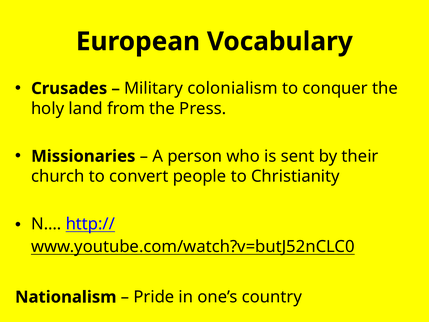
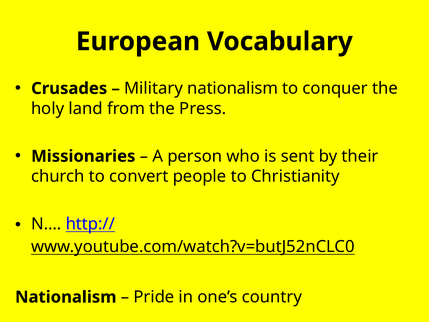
Military colonialism: colonialism -> nationalism (233, 88)
